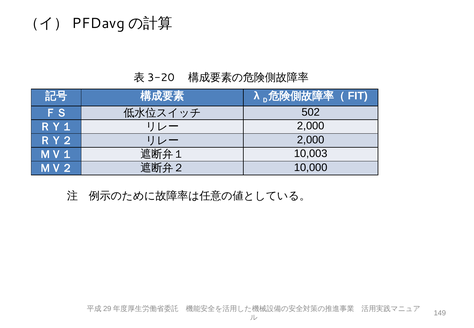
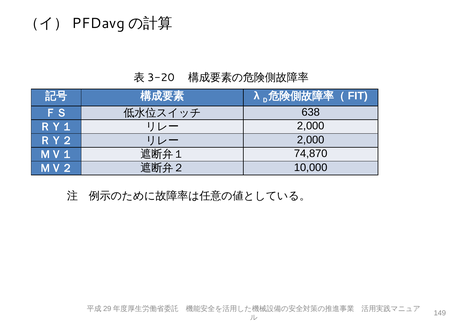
502: 502 -> 638 (311, 112)
10,003: 10,003 -> 74,870 (311, 154)
